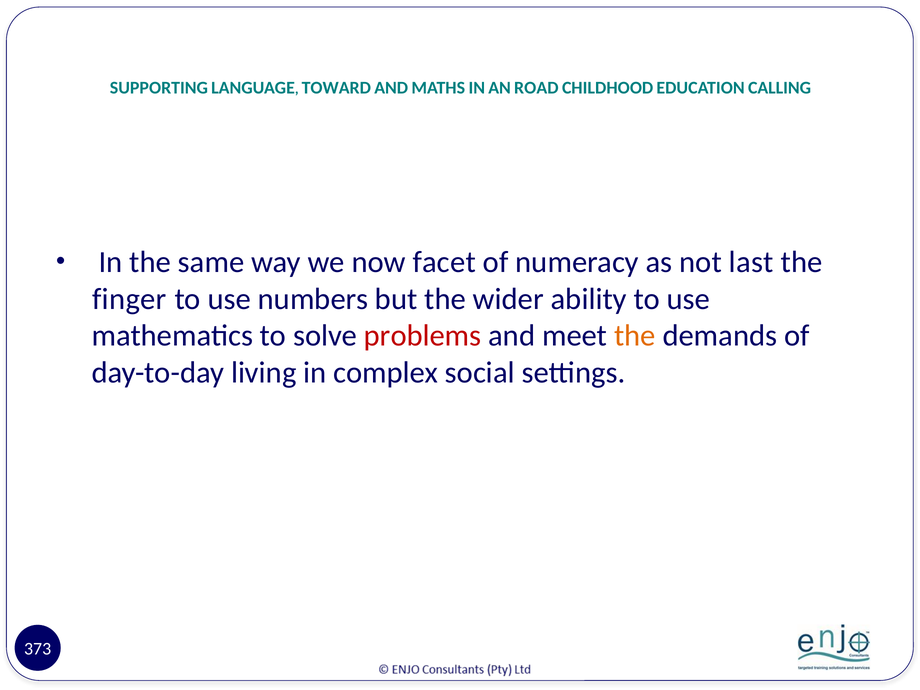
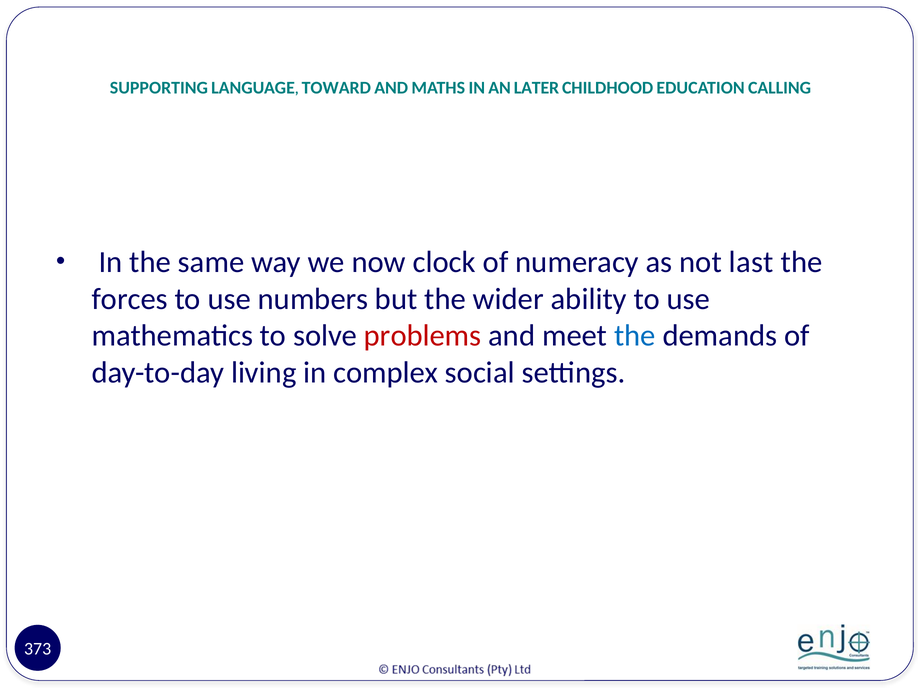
ROAD: ROAD -> LATER (536, 88)
facet: facet -> clock (444, 262)
finger: finger -> forces (130, 299)
the colour: orange -> blue (635, 336)
